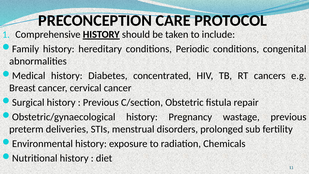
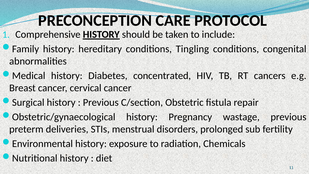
Periodic: Periodic -> Tingling (192, 49)
